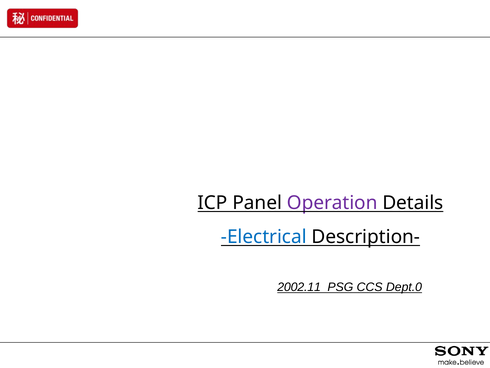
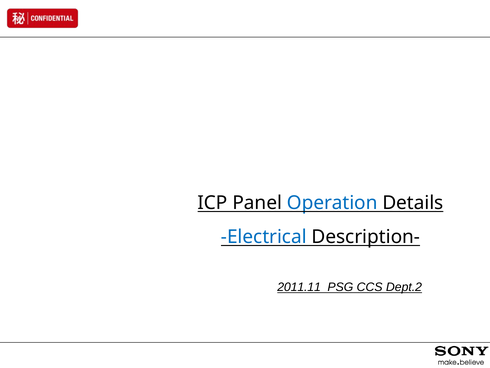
Operation colour: purple -> blue (332, 203)
2002.11: 2002.11 -> 2011.11 (299, 287)
Dept.0: Dept.0 -> Dept.2 (404, 287)
